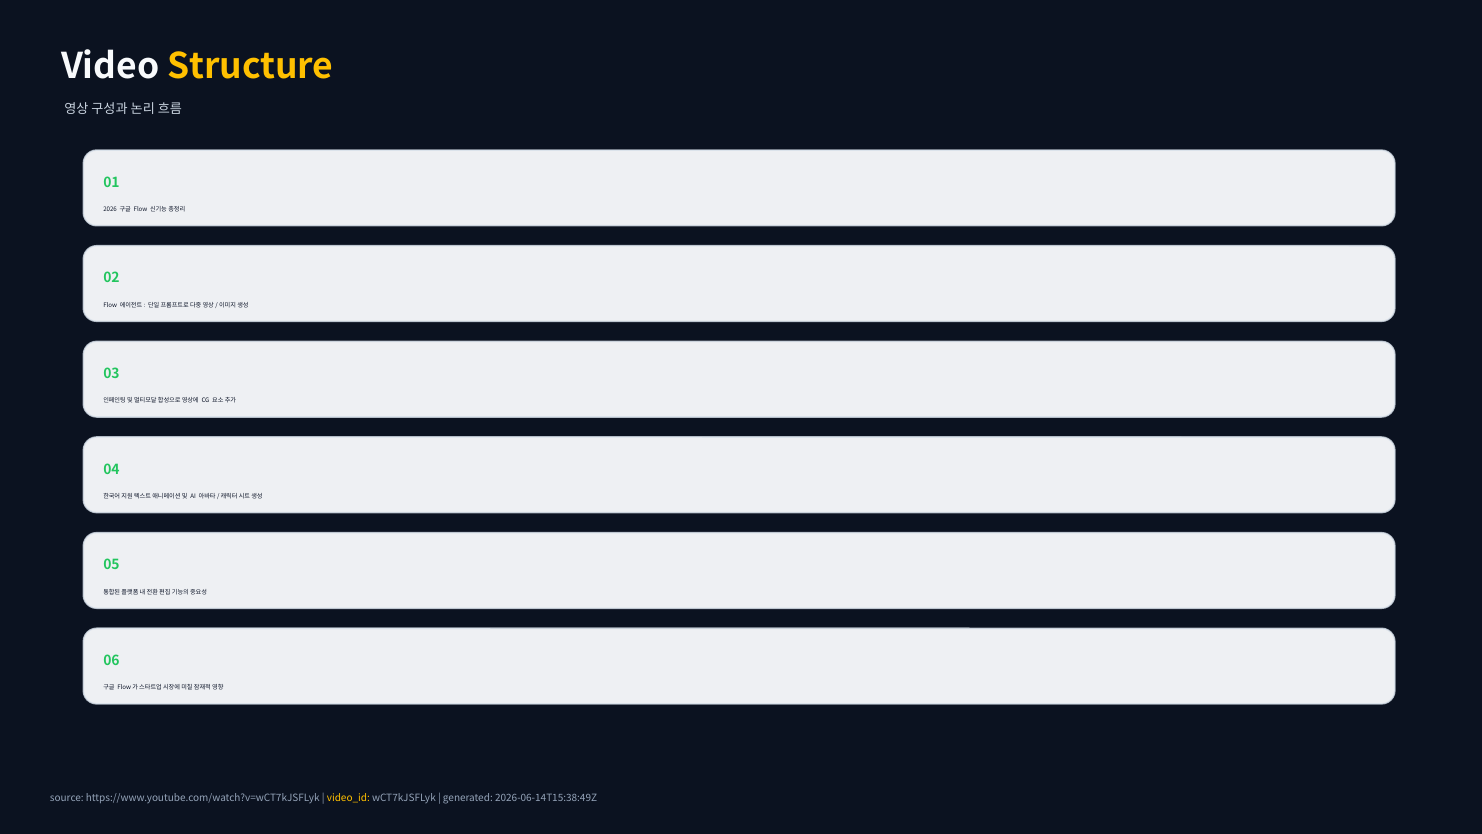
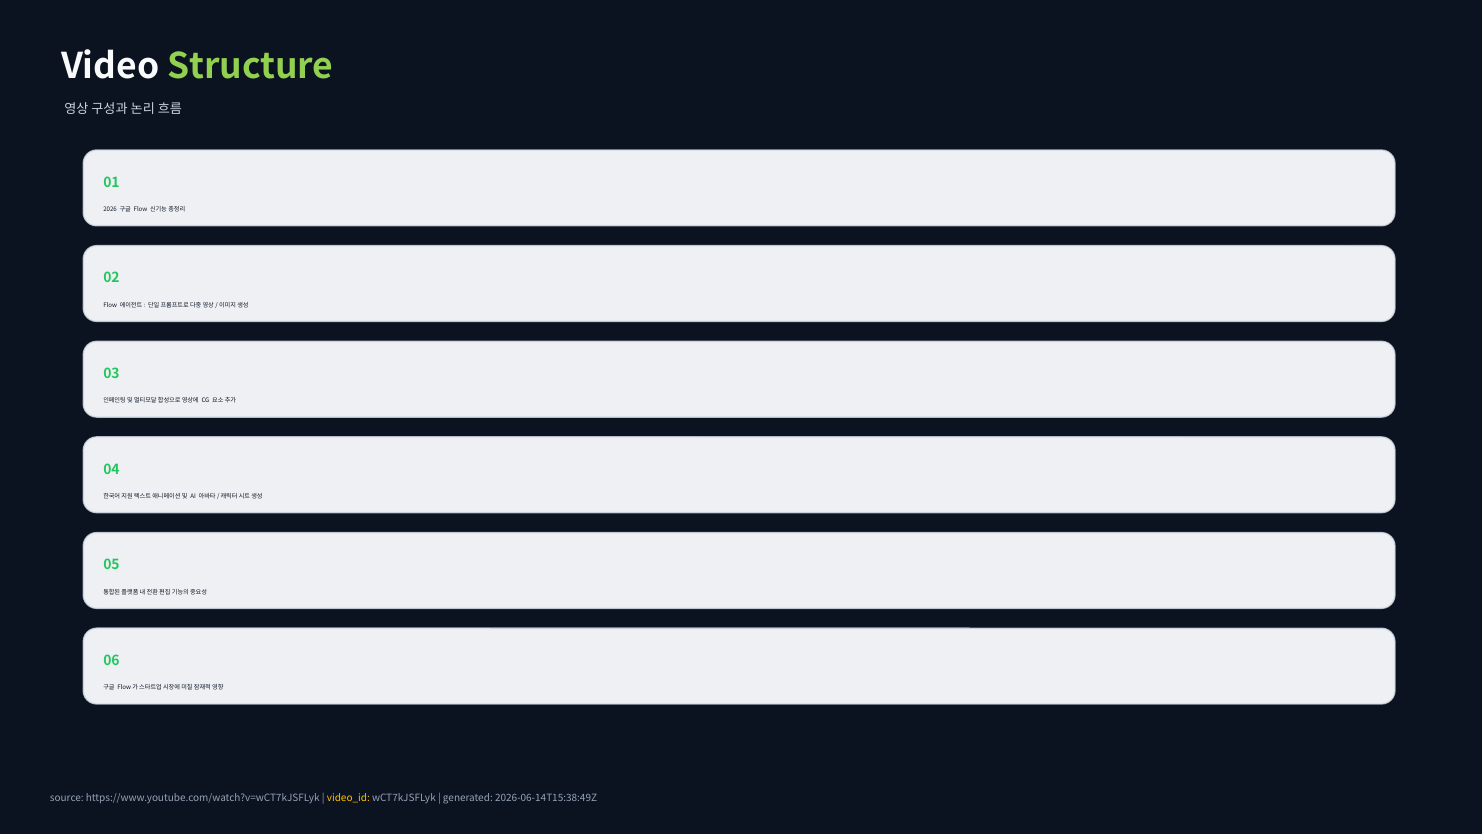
Structure colour: yellow -> light green (251, 66)
